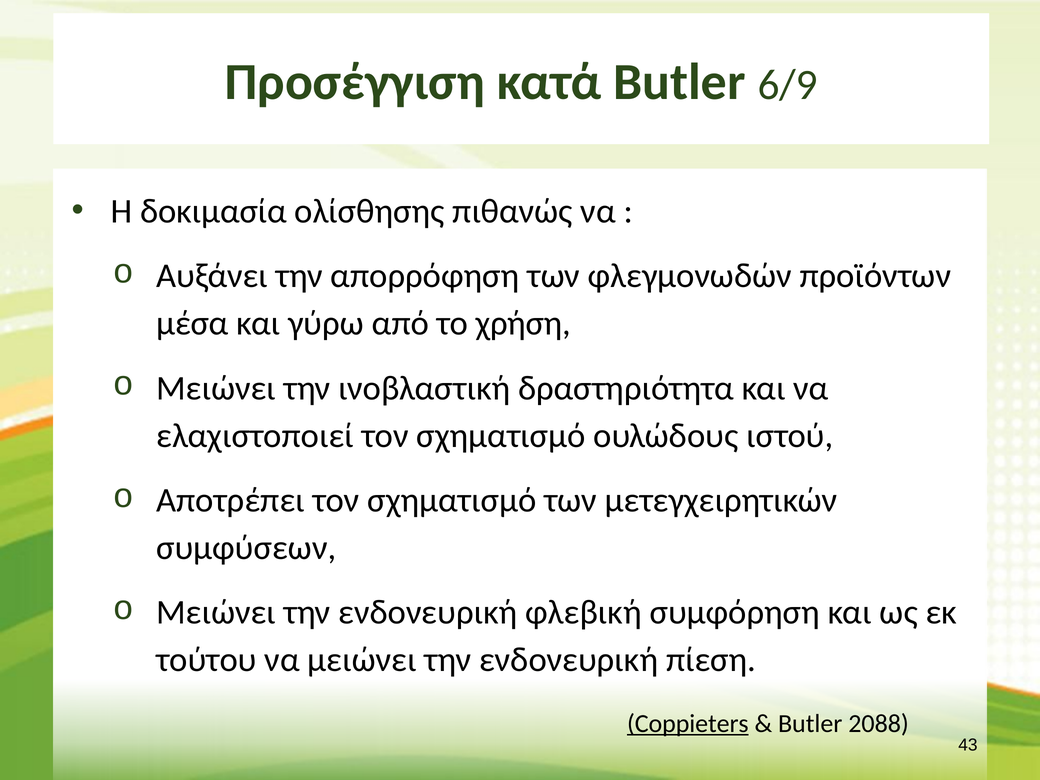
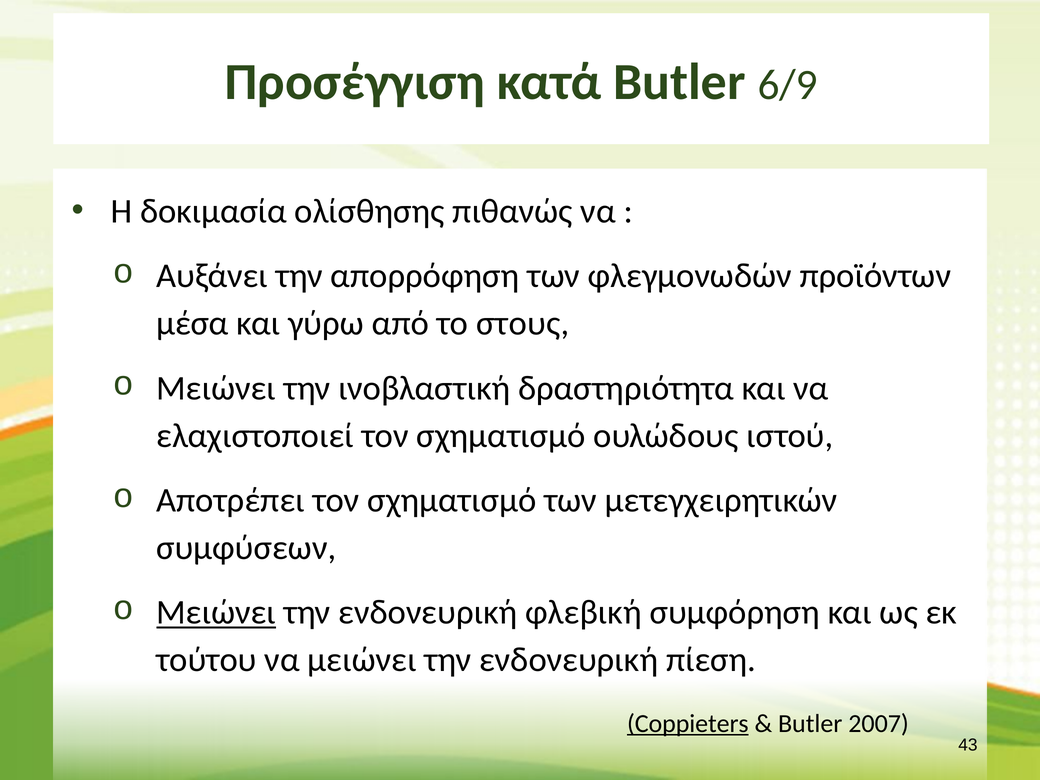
χρήση: χρήση -> στους (523, 323)
Μειώνει underline: none -> present (216, 612)
2088: 2088 -> 2007 (879, 724)
